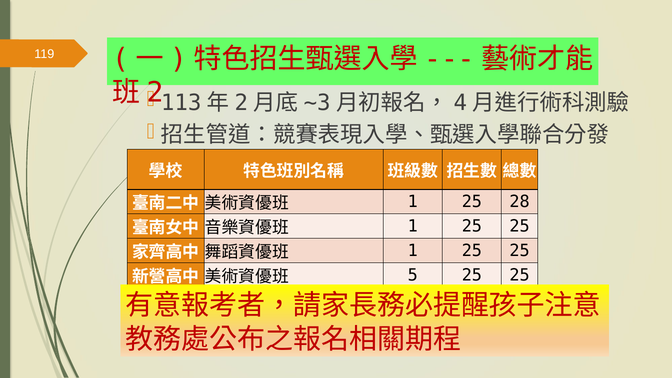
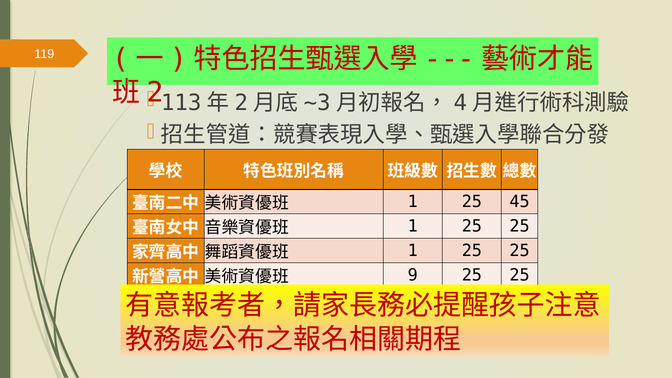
28: 28 -> 45 (520, 202)
5: 5 -> 9 (413, 275)
